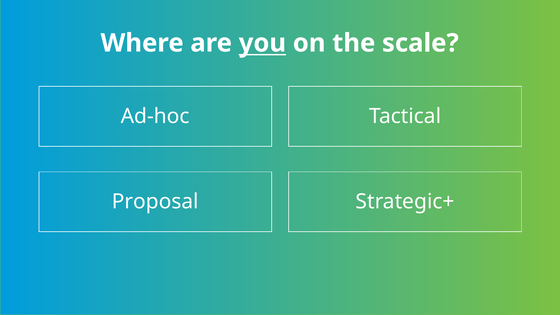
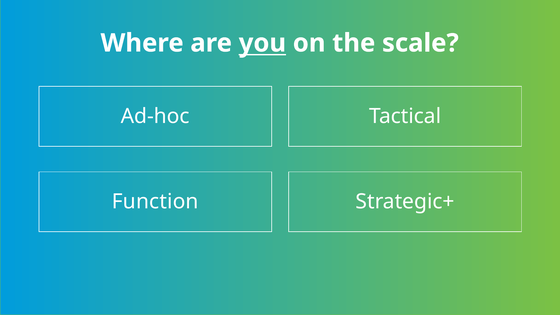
Proposal: Proposal -> Function (155, 202)
